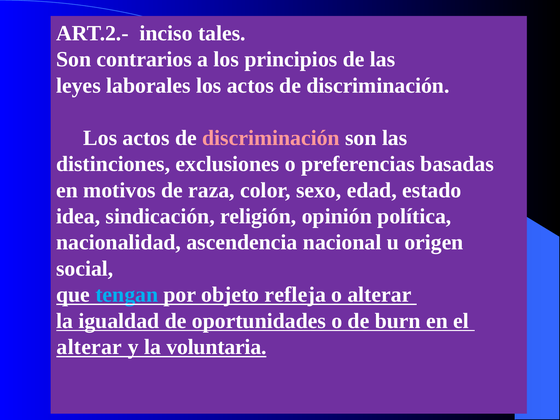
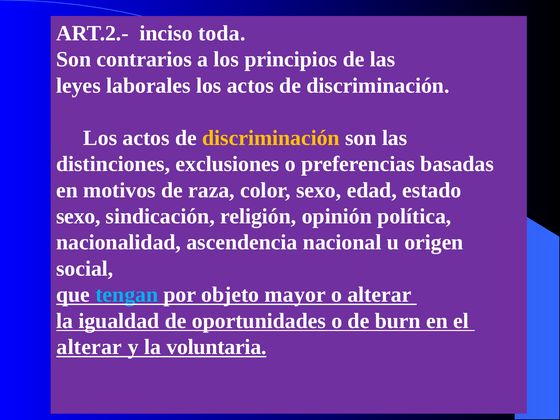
tales: tales -> toda (222, 33)
discriminación colour: pink -> yellow (271, 138)
idea: idea -> sexo (78, 216)
refleja: refleja -> mayor (295, 295)
